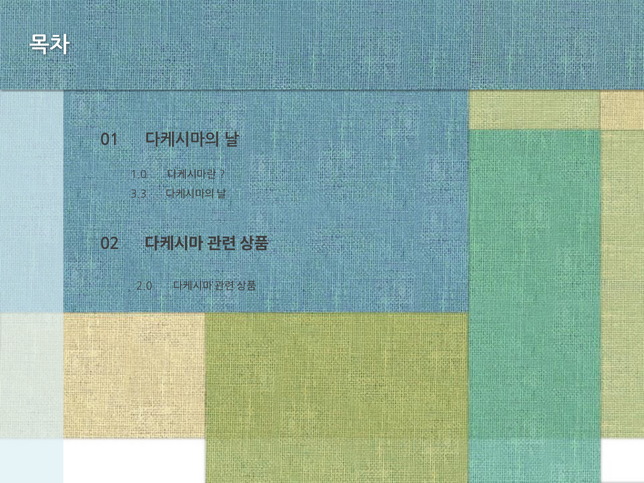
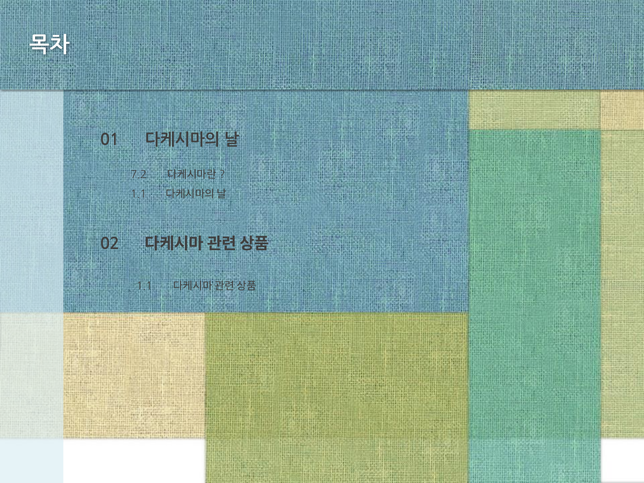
1.0: 1.0 -> 7.2 (139, 175)
3.3: 3.3 -> 1.1 (139, 194)
2.0: 2.0 -> 1.1 (144, 286)
